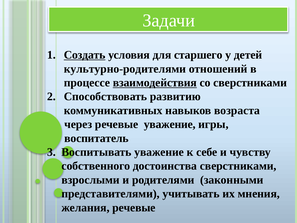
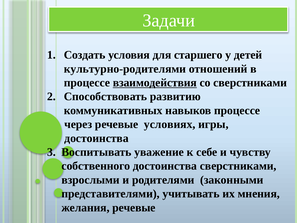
Создать underline: present -> none (85, 55)
навыков возраста: возраста -> процессе (237, 110)
речевые уважение: уважение -> условиях (170, 124)
воспитатель: воспитатель -> достоинства (96, 138)
